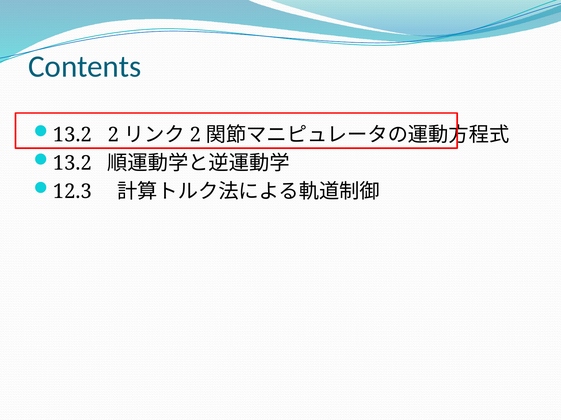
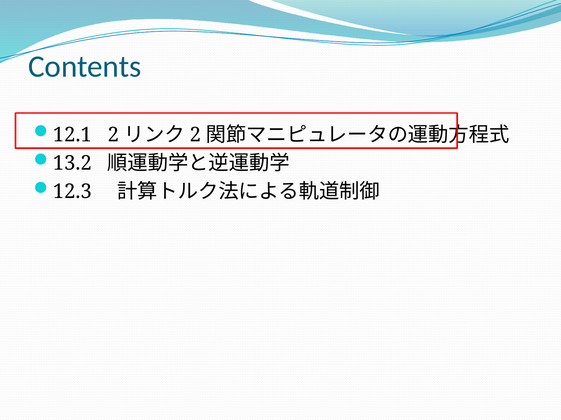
13.2: 13.2 -> 12.1 (72, 135)
